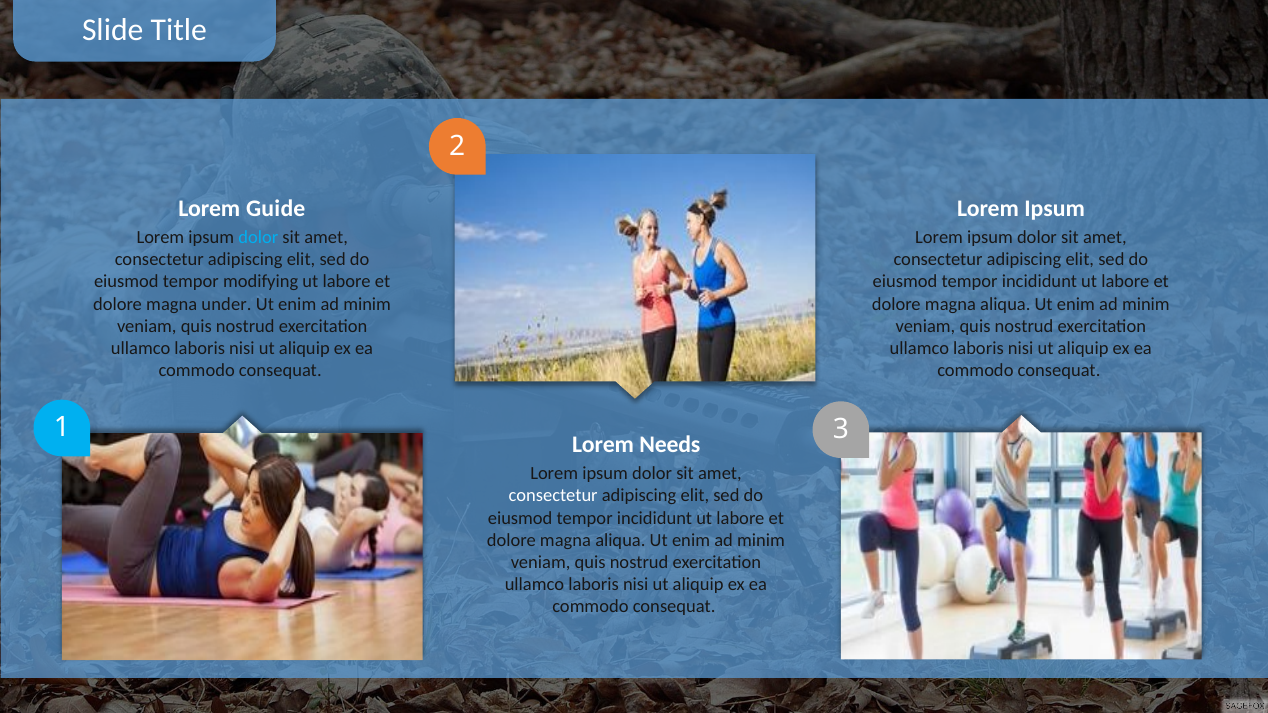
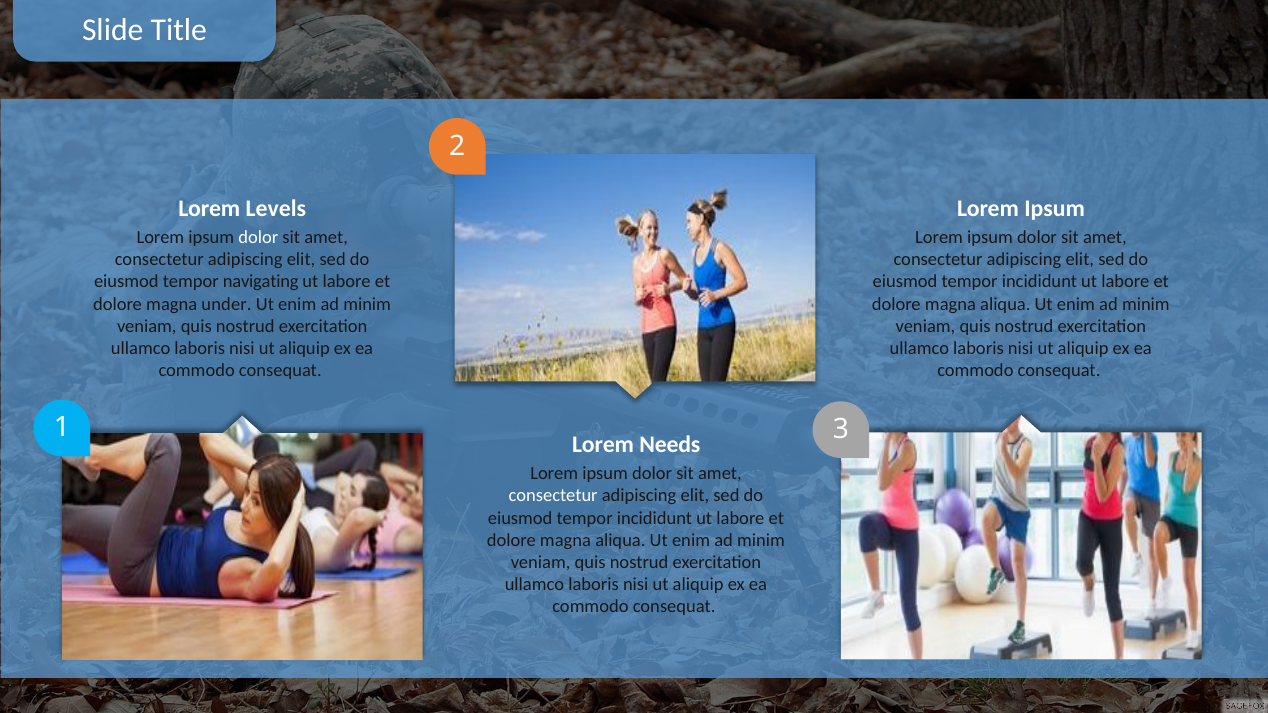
Guide: Guide -> Levels (276, 209)
dolor colour: light blue -> white (258, 237)
modifying: modifying -> navigating (261, 282)
